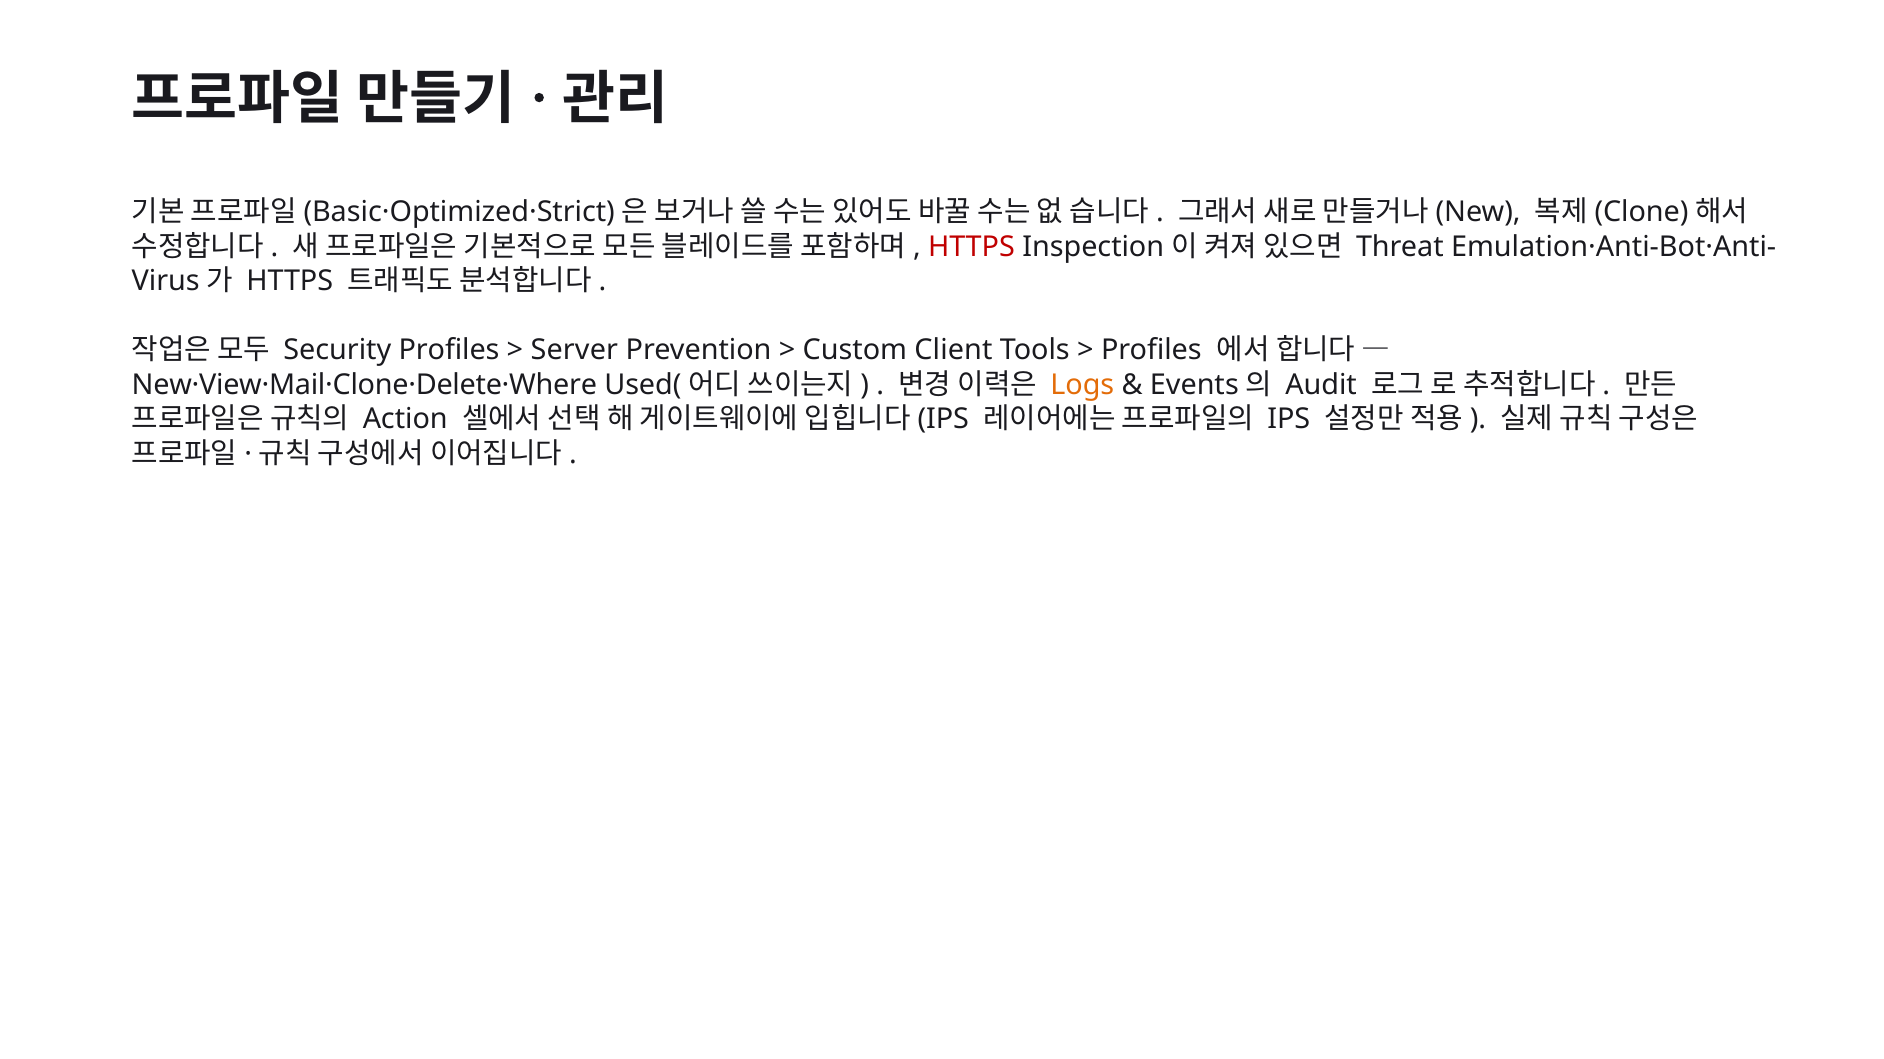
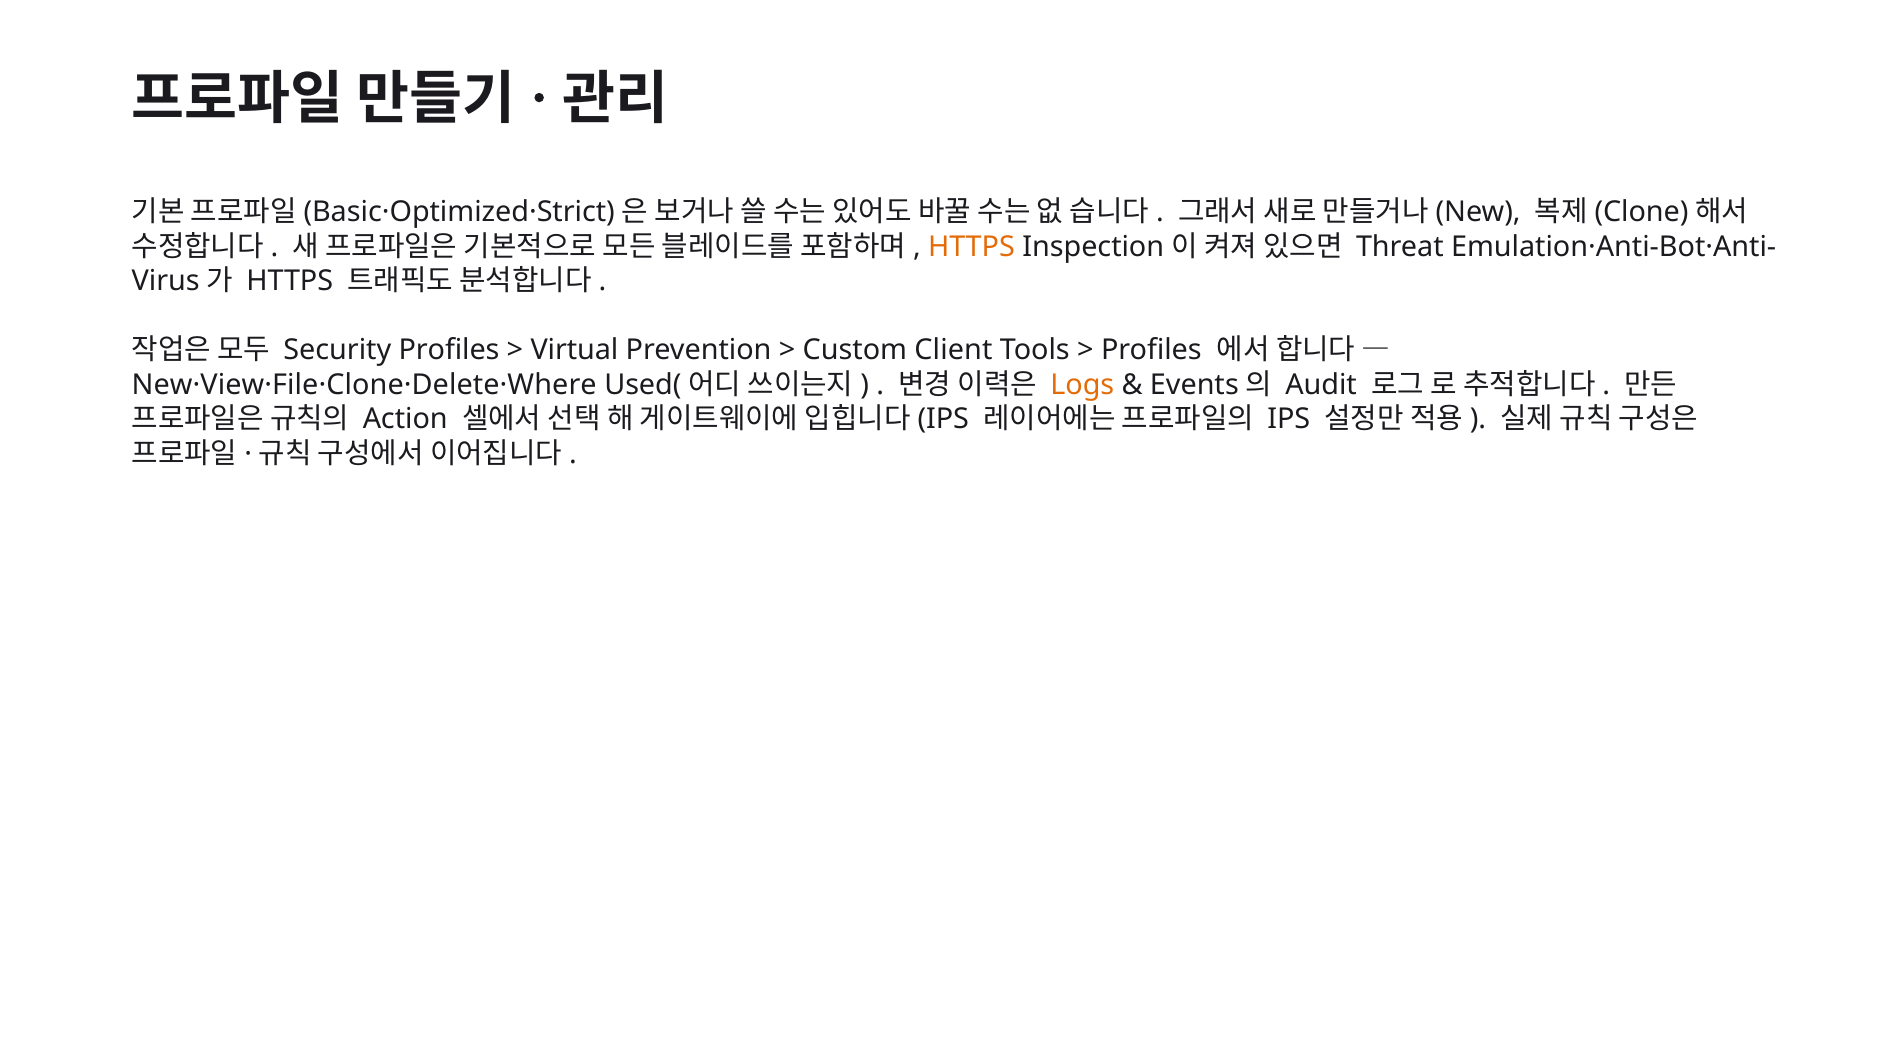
HTTPS colour: red -> orange (972, 247)
Server: Server -> Virtual (574, 350)
New·View·Mail·Clone·Delete·Where: New·View·Mail·Clone·Delete·Where -> New·View·File·Clone·Delete·Where (364, 385)
